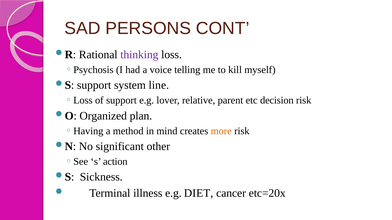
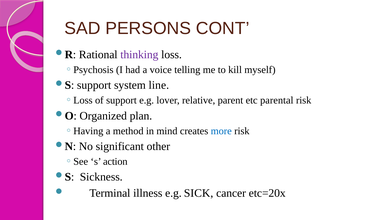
decision: decision -> parental (277, 101)
more colour: orange -> blue (221, 131)
DIET: DIET -> SICK (199, 194)
